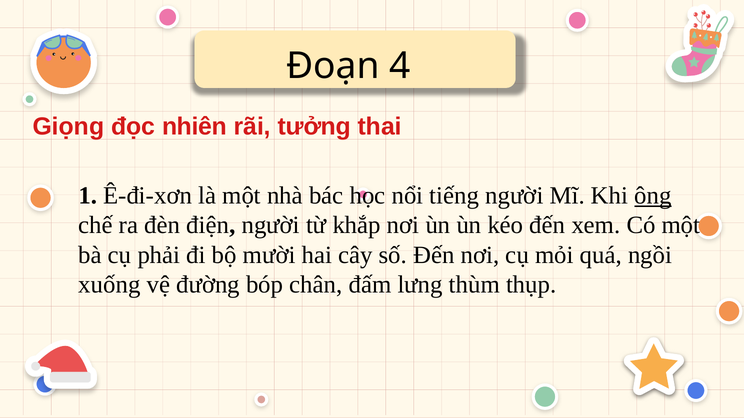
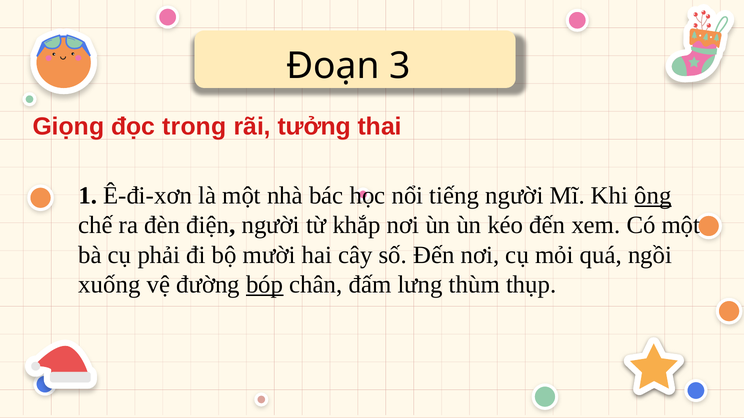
4: 4 -> 3 (400, 66)
nhiên: nhiên -> trong (194, 127)
bóp underline: none -> present (265, 285)
